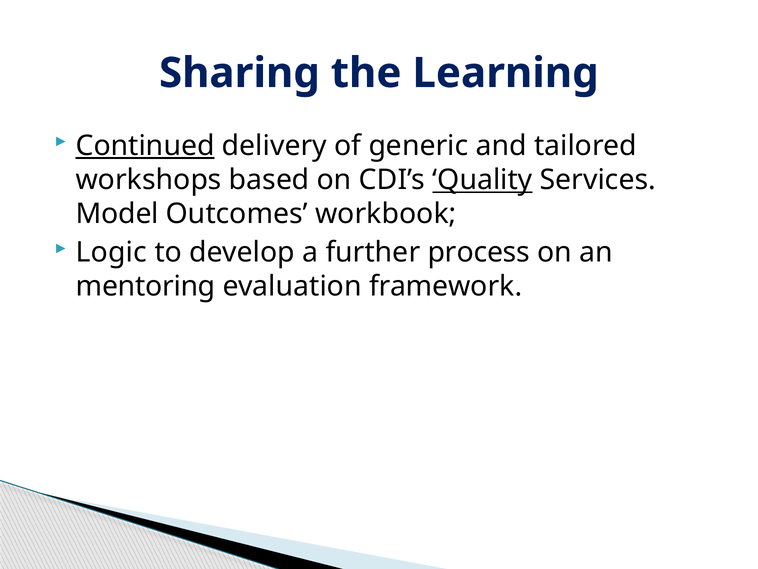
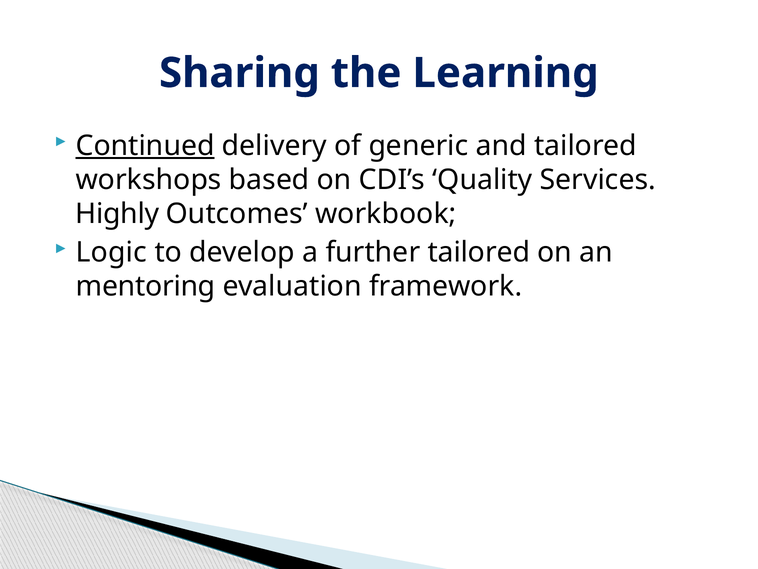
Quality underline: present -> none (482, 180)
Model: Model -> Highly (117, 214)
further process: process -> tailored (479, 252)
